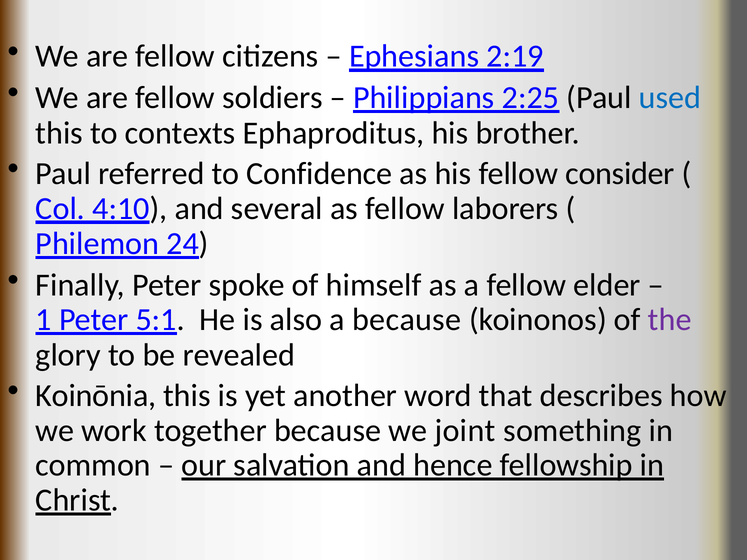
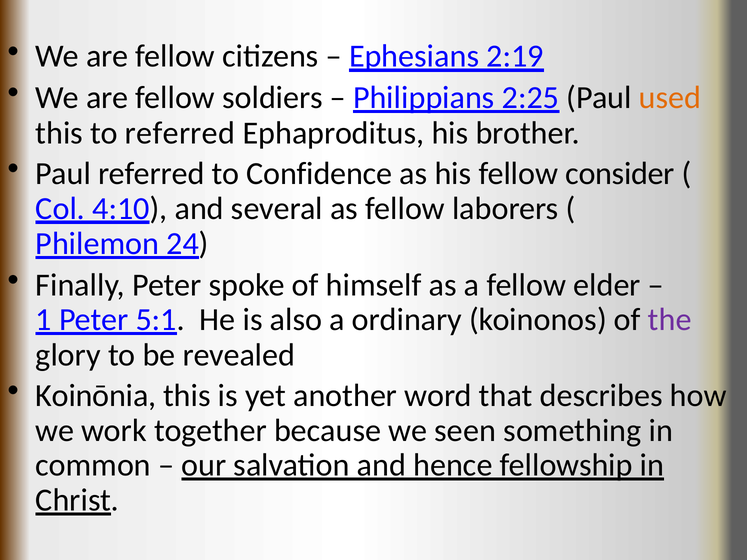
used colour: blue -> orange (670, 98)
to contexts: contexts -> referred (180, 133)
a because: because -> ordinary (407, 320)
joint: joint -> seen (465, 431)
